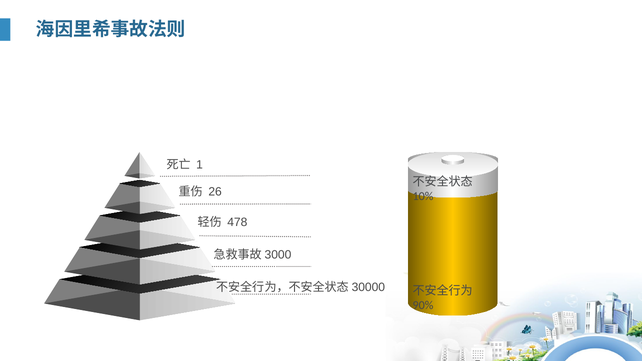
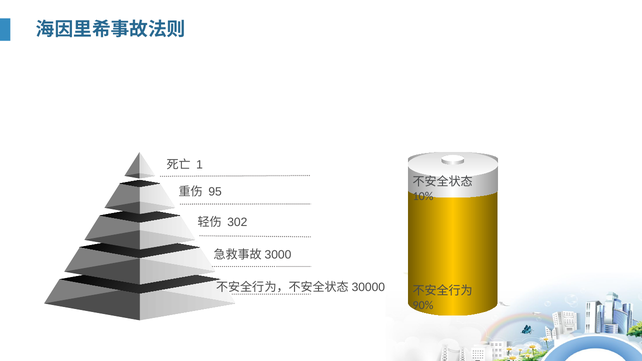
26: 26 -> 95 (215, 192)
478: 478 -> 302 (237, 222)
